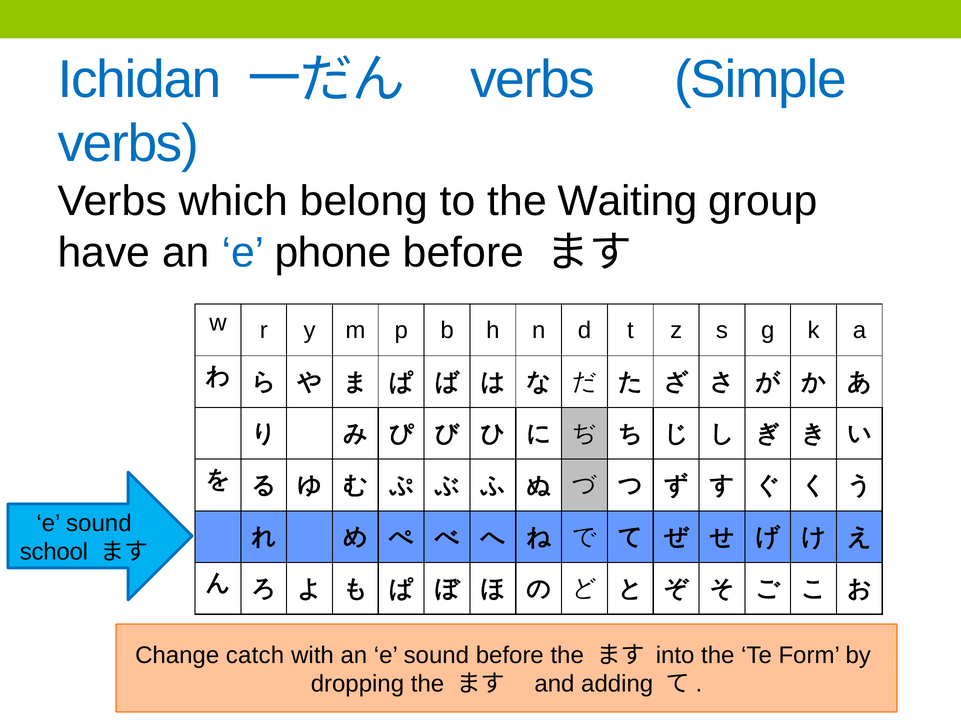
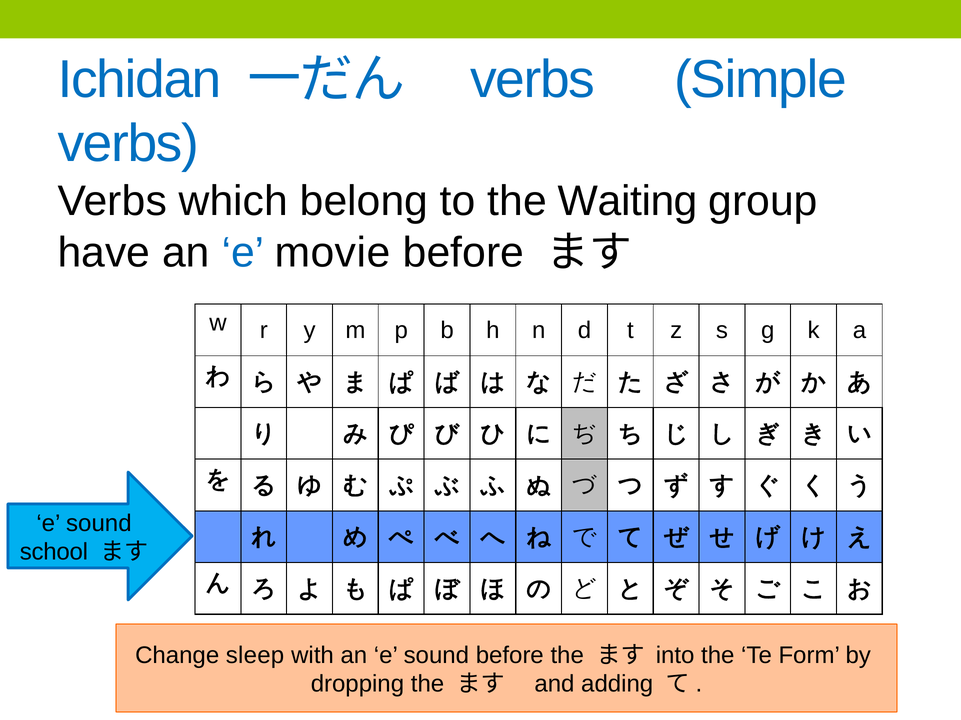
phone: phone -> movie (333, 253)
catch: catch -> sleep (255, 656)
